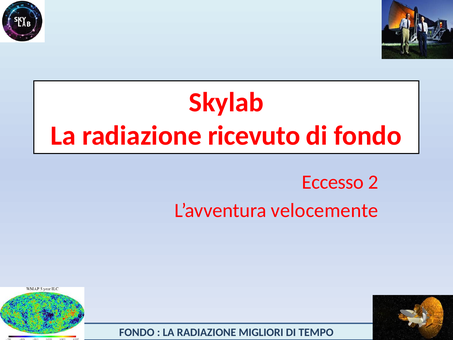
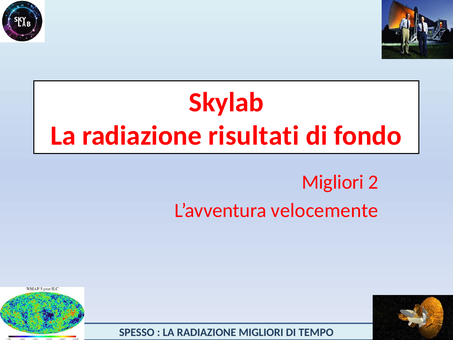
ricevuto: ricevuto -> risultati (254, 136)
Eccesso: Eccesso -> Migliori (333, 182)
FONDO: FONDO -> SPESSO (137, 332)
